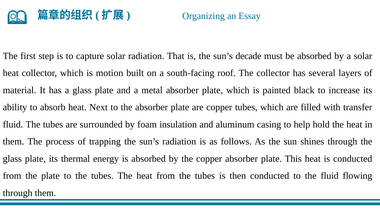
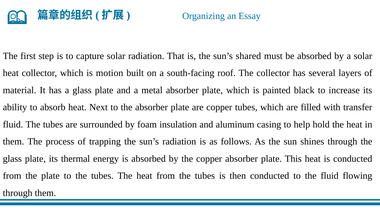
decade: decade -> shared (248, 56)
